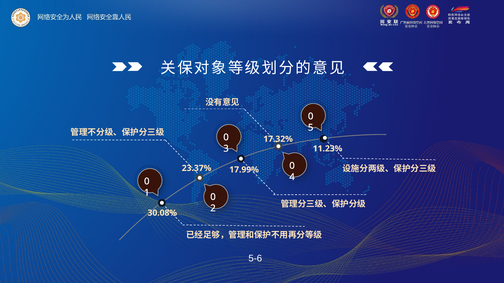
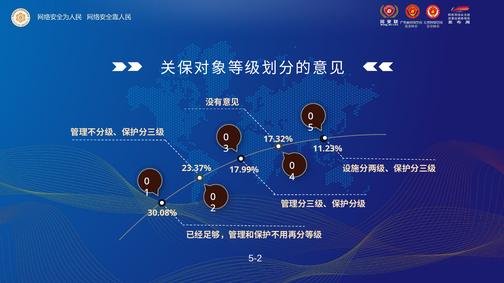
5-6: 5-6 -> 5-2 (255, 259)
